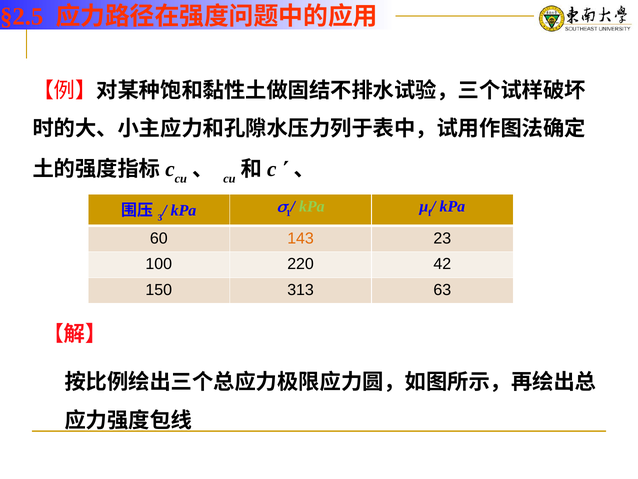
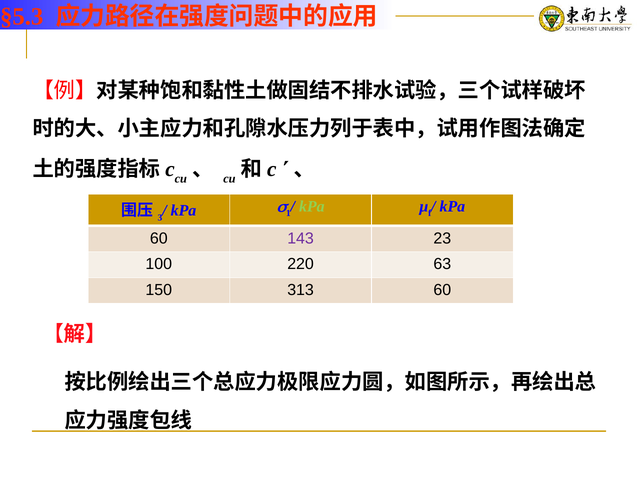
§2.5: §2.5 -> §5.3 (22, 17)
143 colour: orange -> purple (301, 238)
42: 42 -> 63 (442, 264)
313 63: 63 -> 60 (442, 290)
